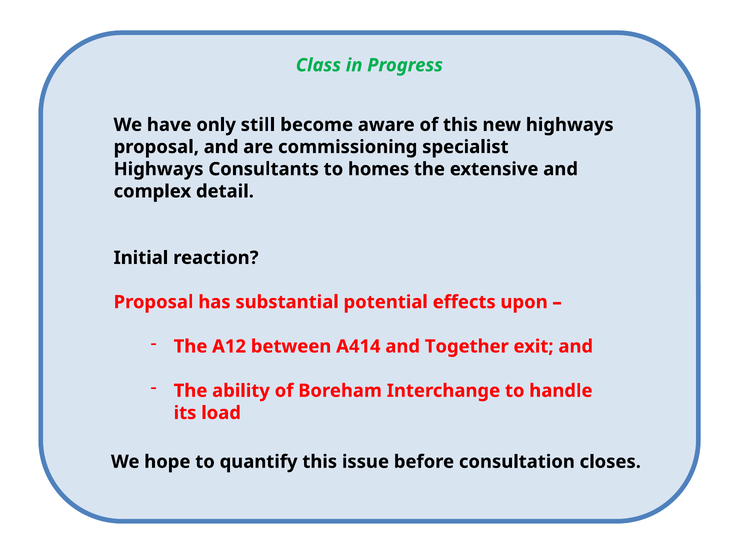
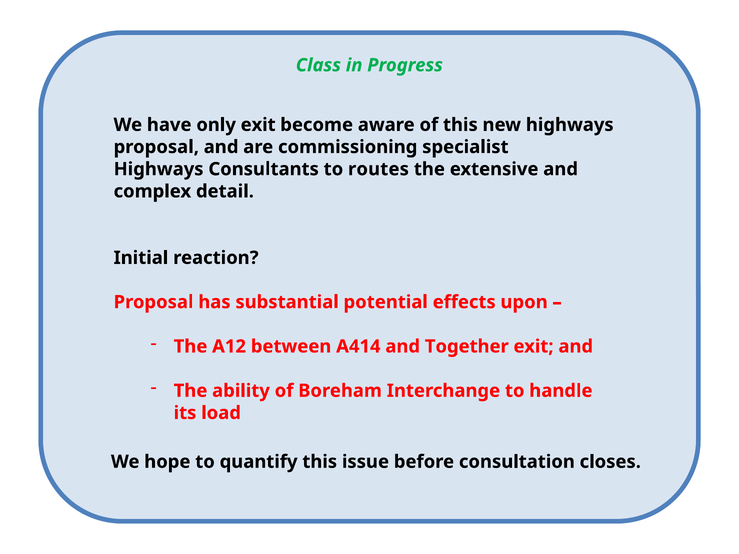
only still: still -> exit (258, 125)
homes: homes -> routes (378, 169)
